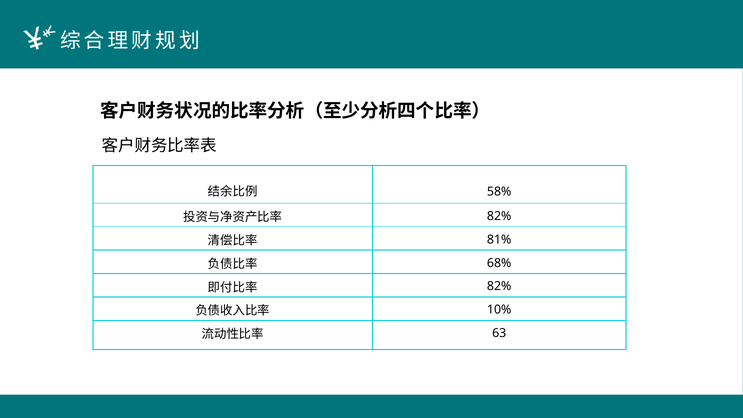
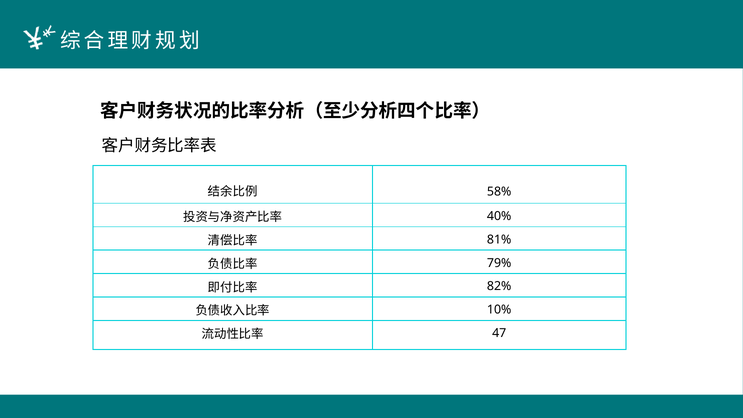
82%: 82% -> 40% (499, 216)
68%: 68% -> 79% (499, 263)
63: 63 -> 47 (499, 333)
